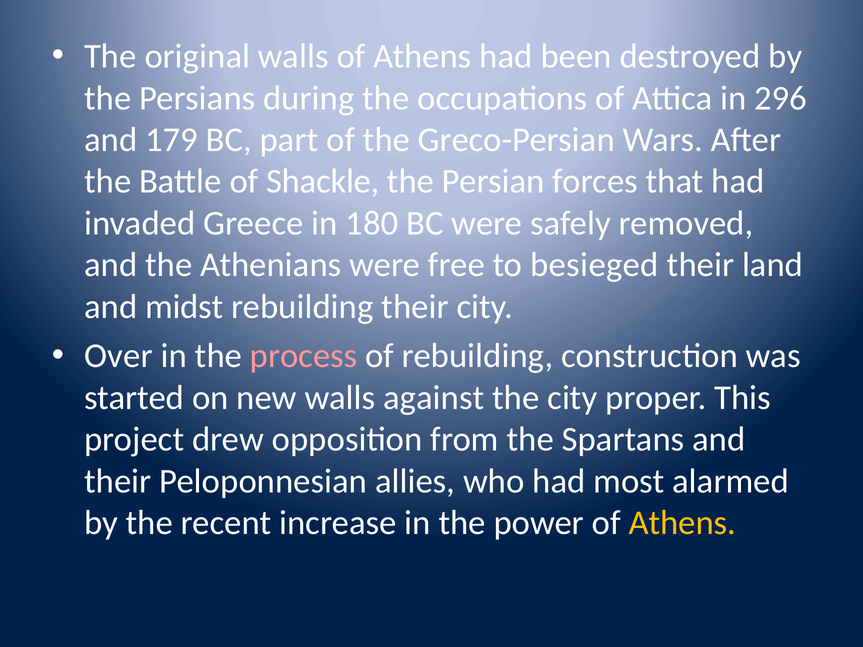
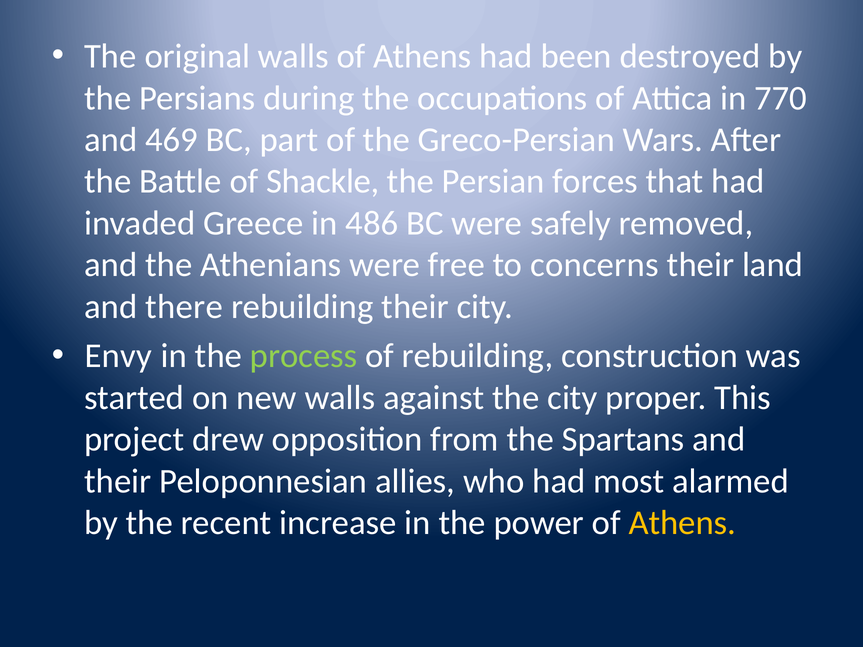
296: 296 -> 770 (781, 98)
179: 179 -> 469 (172, 140)
180: 180 -> 486 (372, 223)
besieged: besieged -> concerns (594, 265)
midst: midst -> there (184, 307)
Over: Over -> Envy (118, 356)
process colour: pink -> light green (304, 356)
